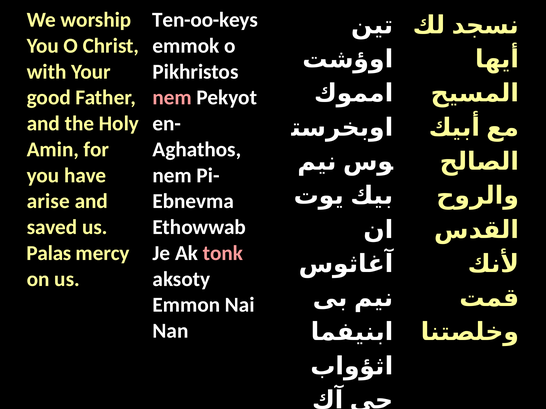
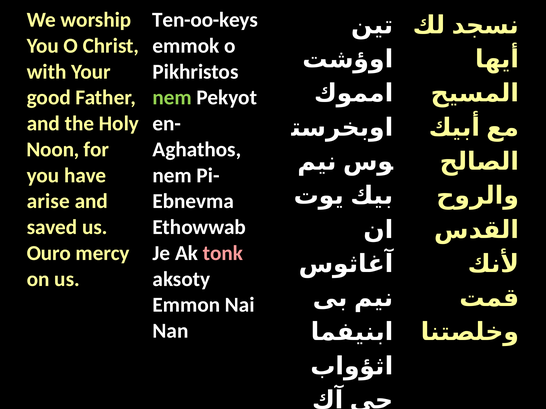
nem colour: pink -> light green (172, 98)
Amin: Amin -> Noon (53, 150)
Palas: Palas -> Ouro (49, 253)
